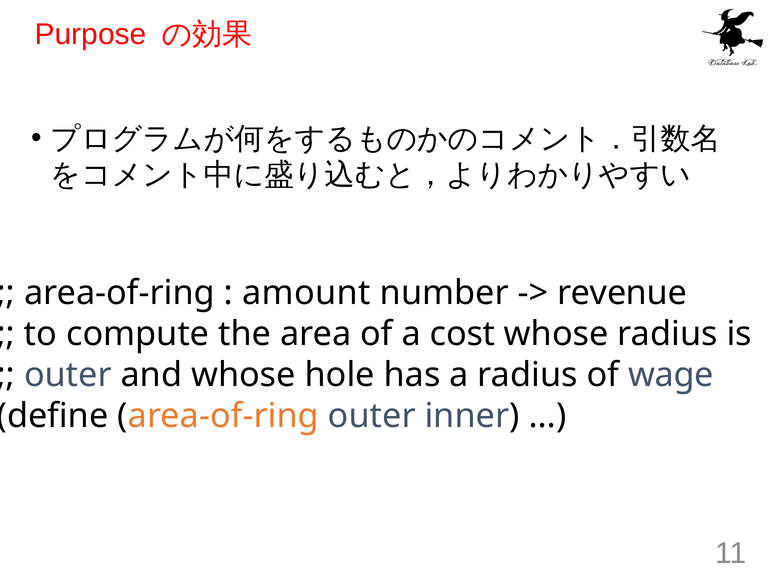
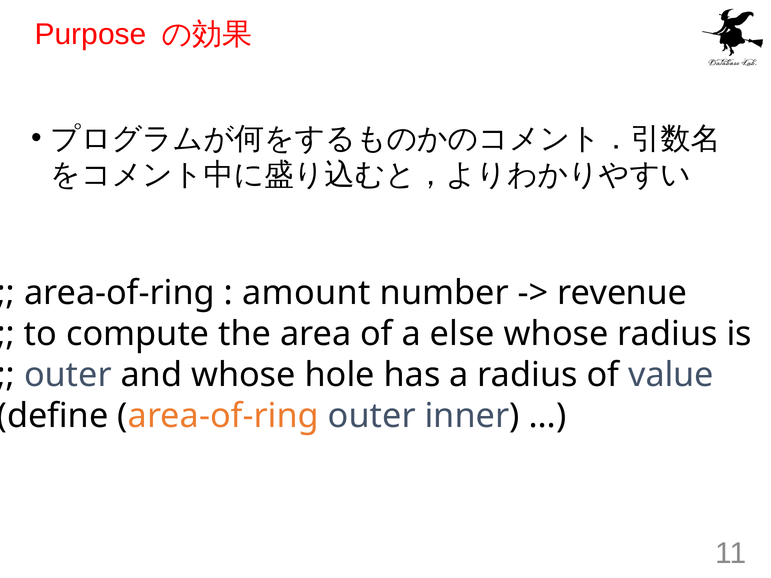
cost: cost -> else (462, 334)
wage: wage -> value (671, 375)
